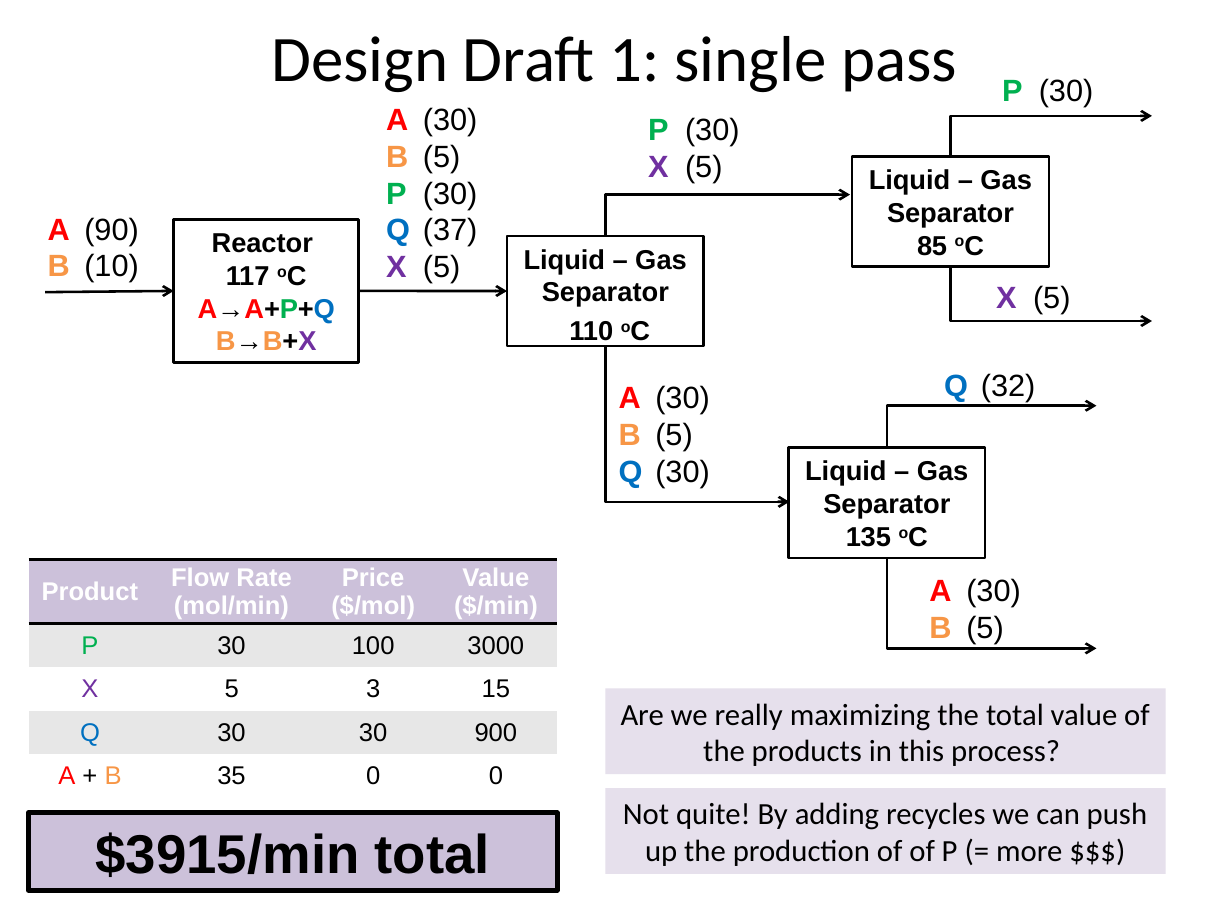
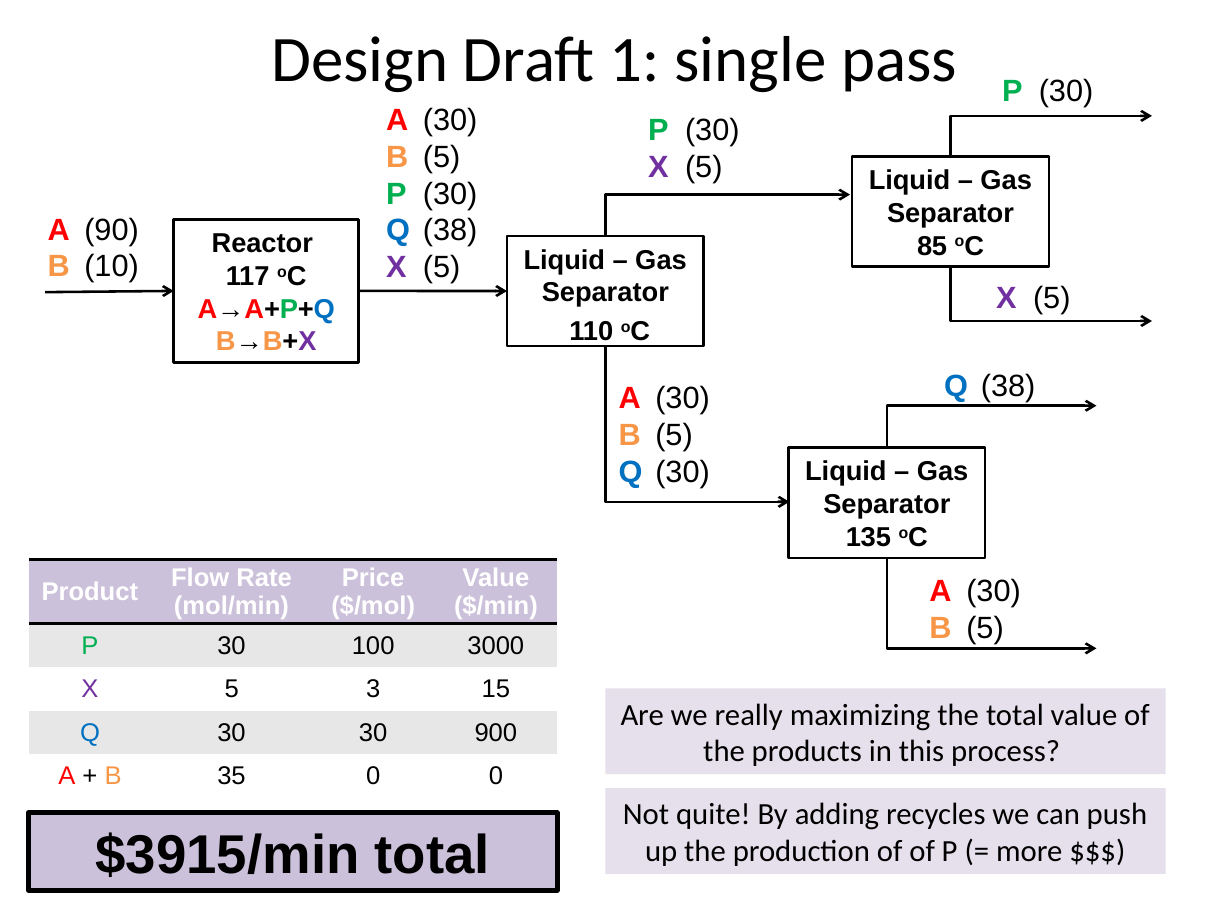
37: 37 -> 38 (450, 231)
32: 32 -> 38 (1008, 386)
